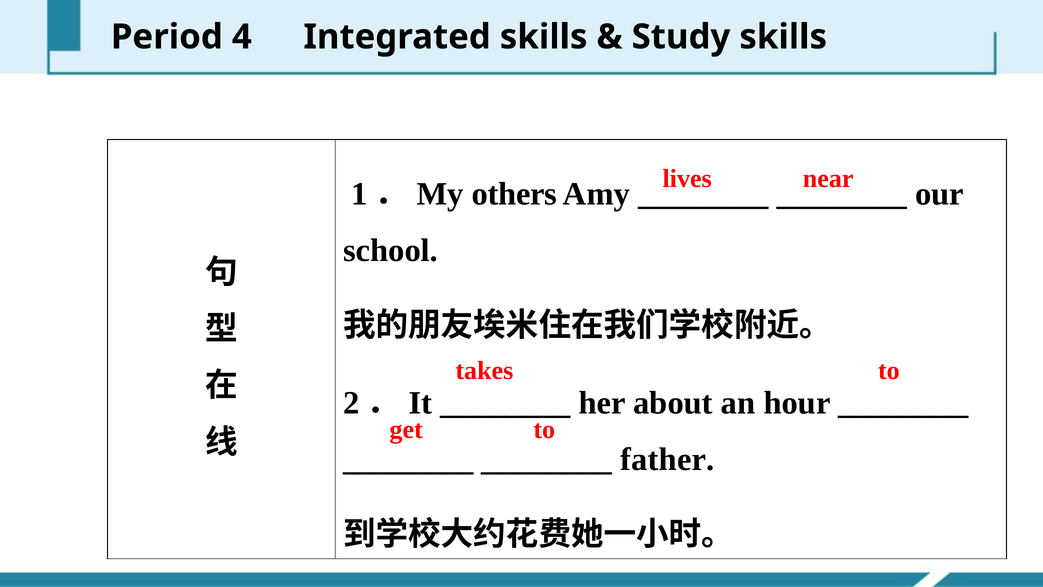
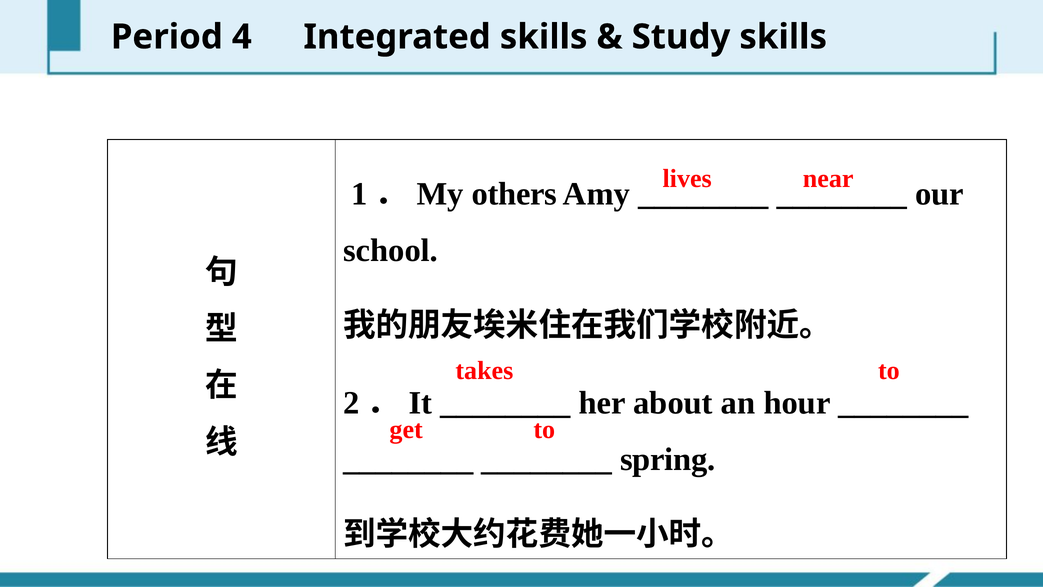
father: father -> spring (668, 459)
